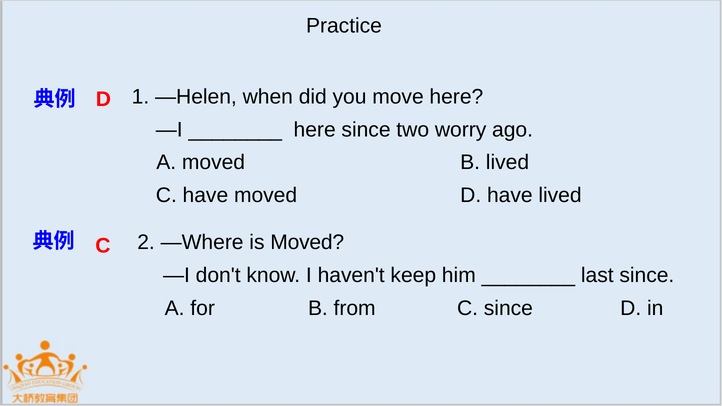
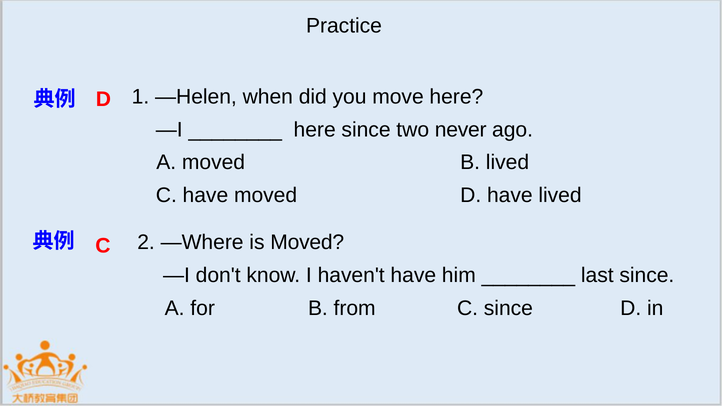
worry: worry -> never (461, 130)
haven't keep: keep -> have (413, 275)
